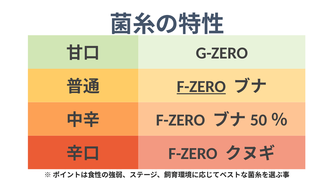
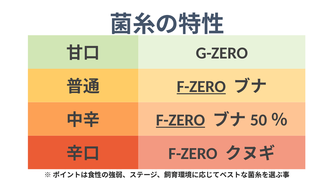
F-ZERO underline: none -> present (180, 120)
